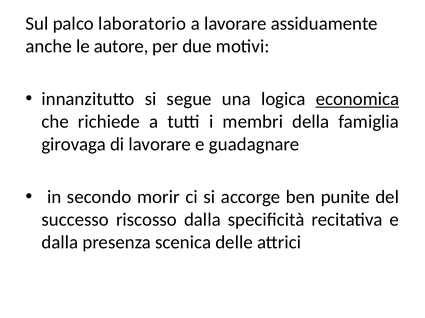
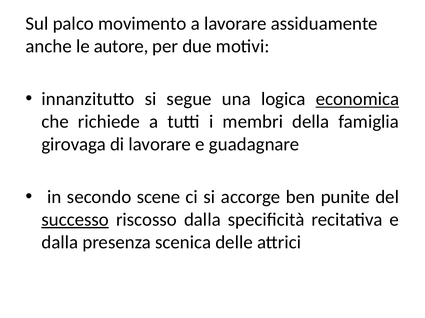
laboratorio: laboratorio -> movimento (142, 24)
morir: morir -> scene (159, 197)
successo underline: none -> present (75, 220)
